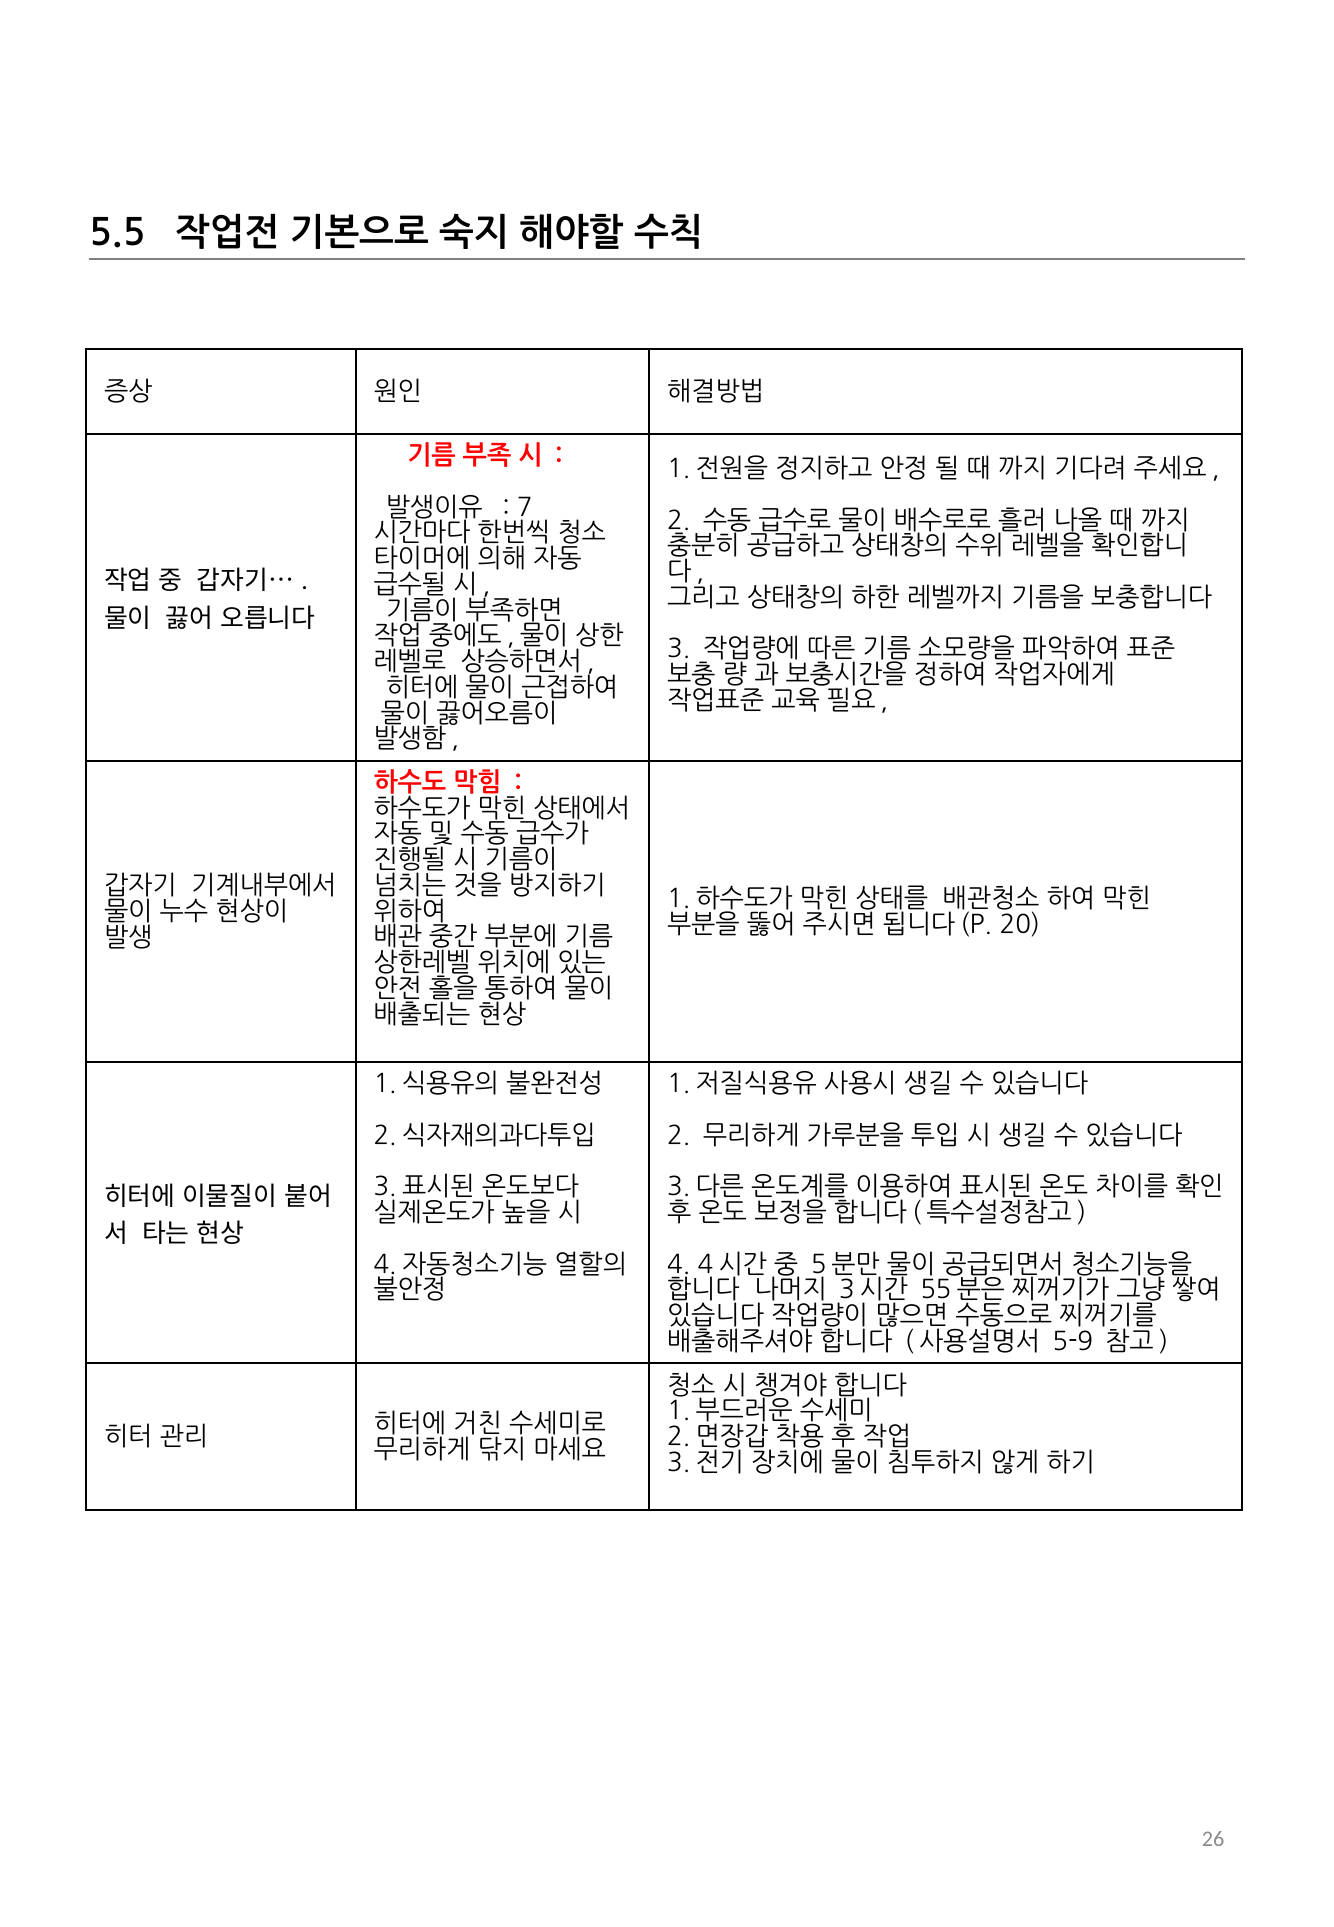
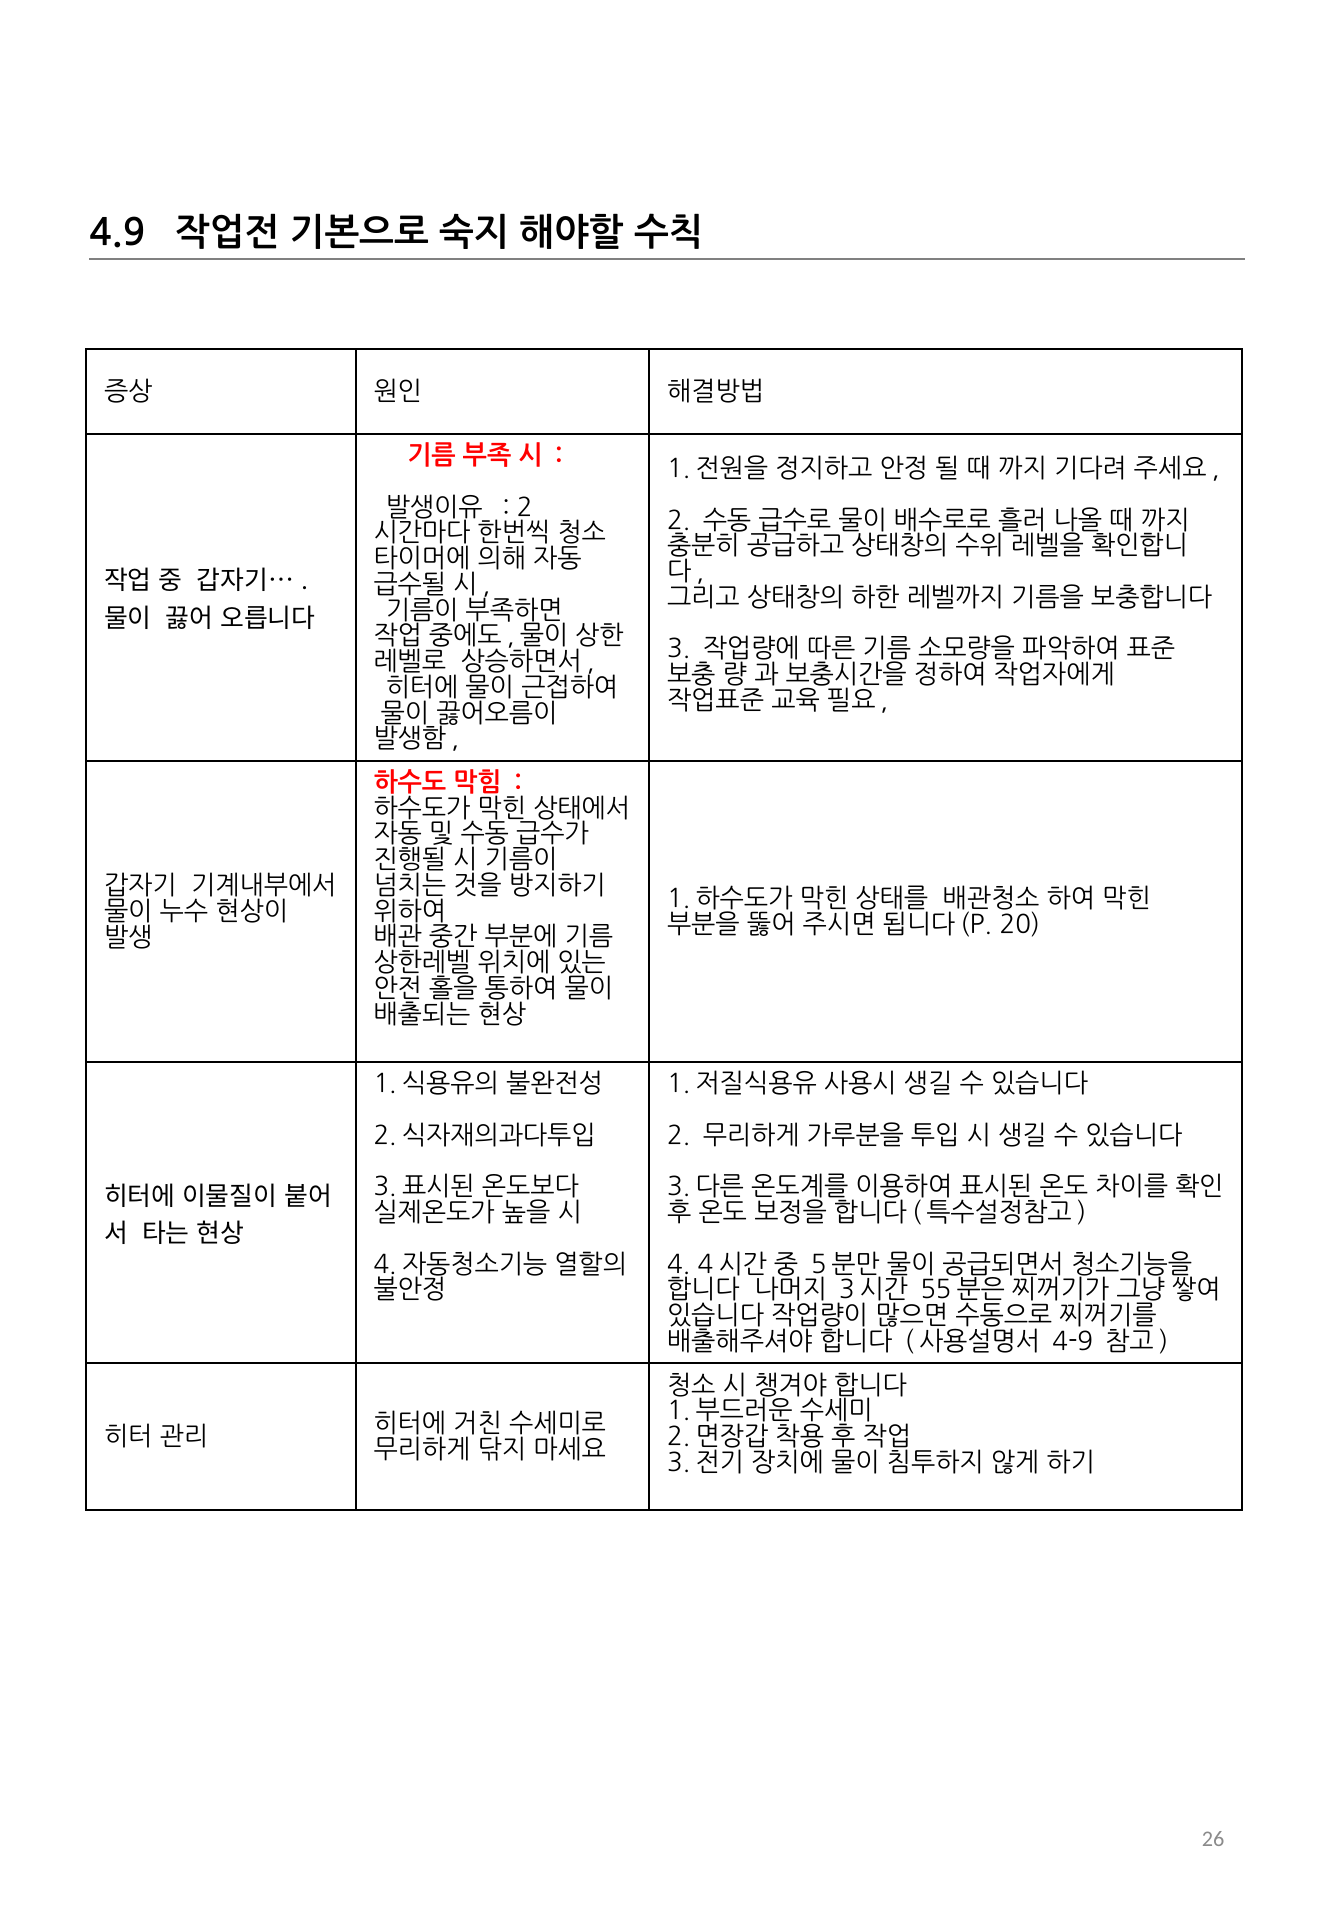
5.5: 5.5 -> 4.9 (117, 233)
7: 7 -> 2 (525, 507)
5-9: 5-9 -> 4-9 (1073, 1342)
